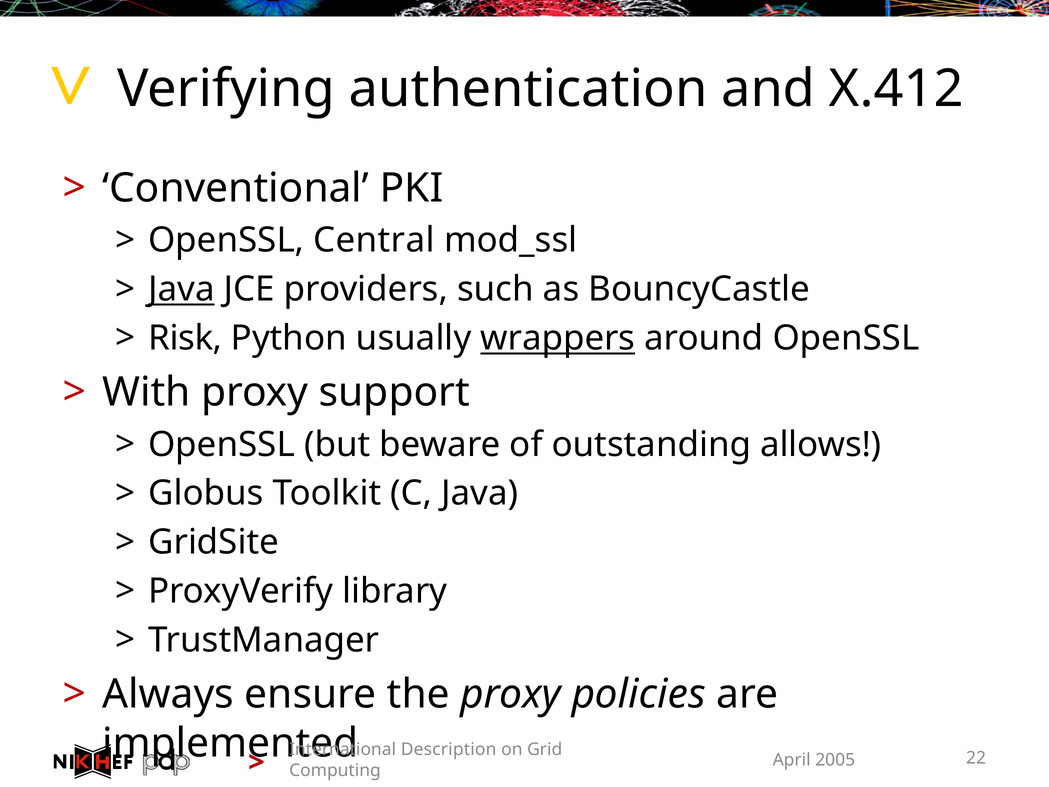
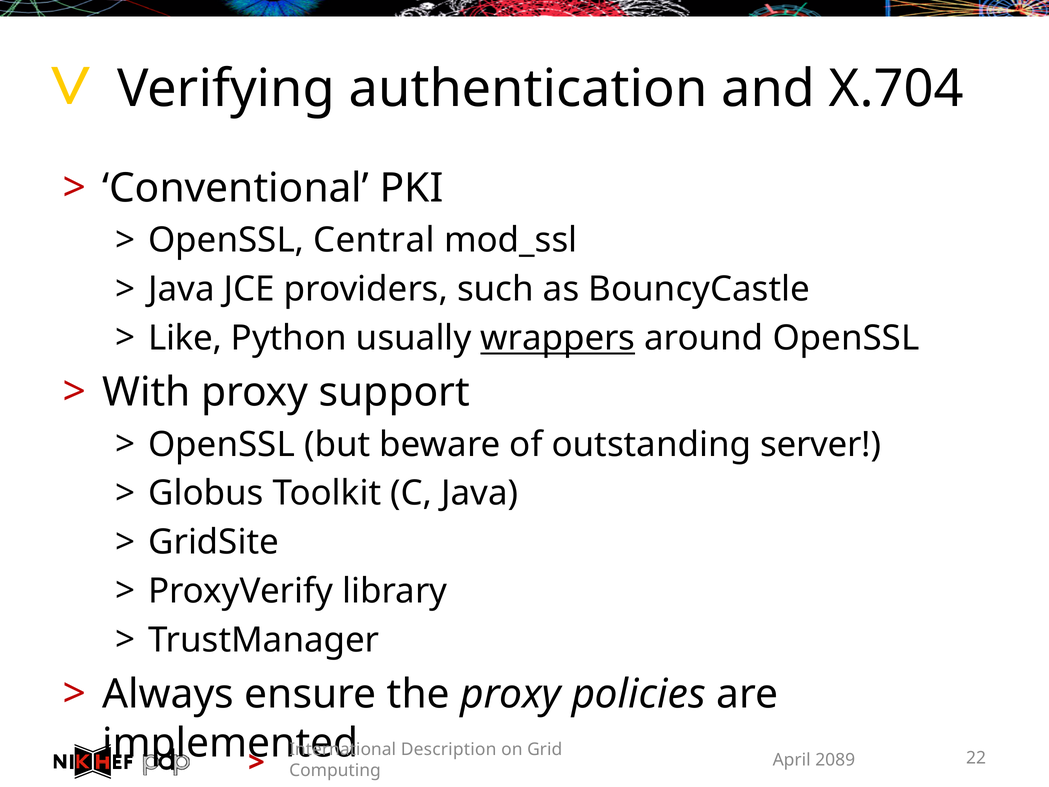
X.412: X.412 -> X.704 (896, 89)
Java underline: present -> none (181, 289)
Risk: Risk -> Like (185, 338)
allows: allows -> server (821, 444)
2005: 2005 -> 2089 (835, 760)
